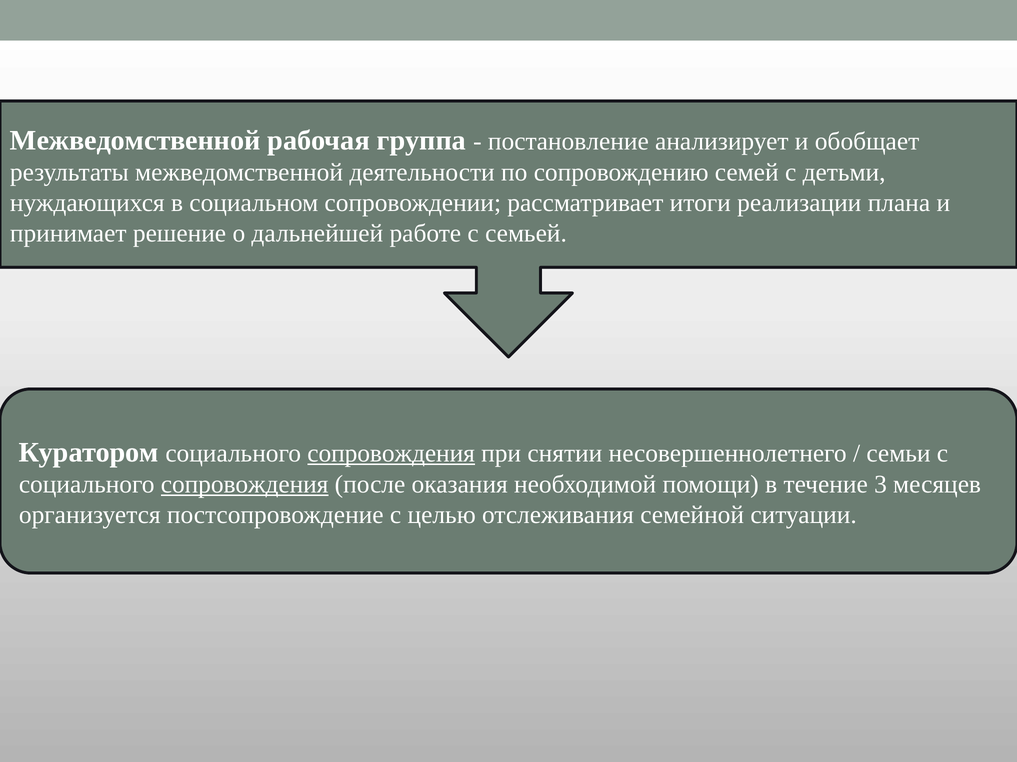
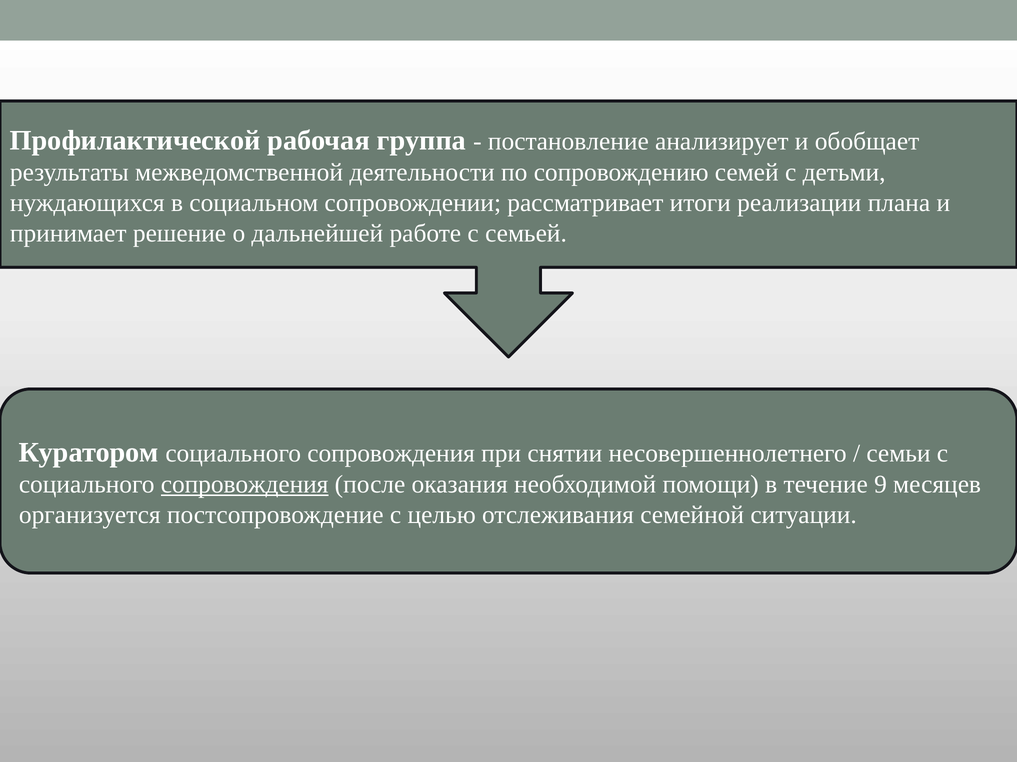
Межведомственной: Межведомственной -> Профилактической (135, 141)
сопровождения underline: present -> none (391, 454)
3: 3 -> 9 (880, 485)
